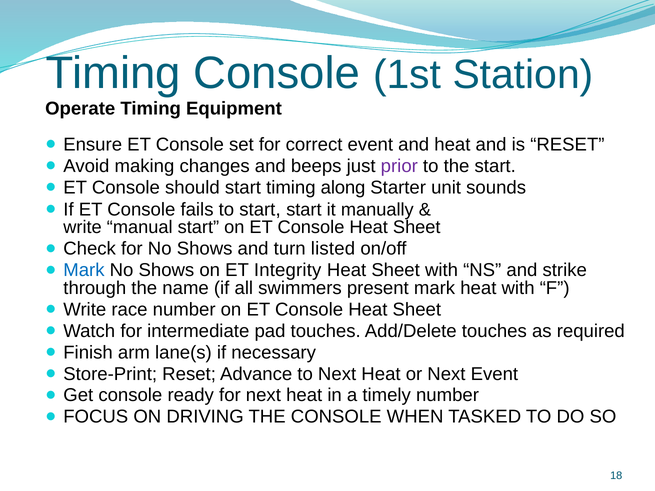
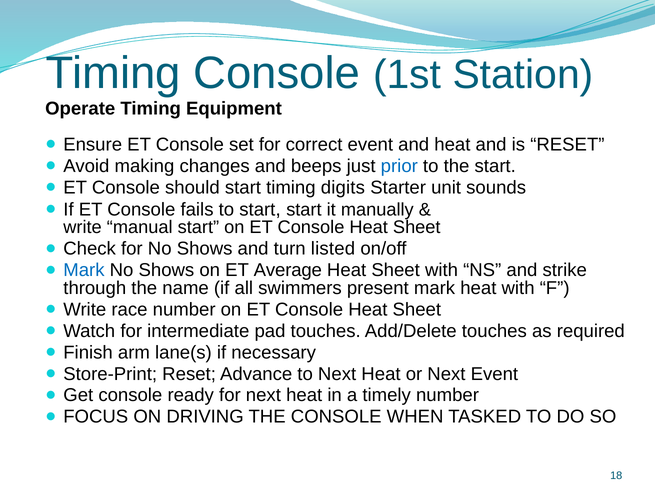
prior colour: purple -> blue (399, 166)
along: along -> digits (343, 188)
Integrity: Integrity -> Average (288, 270)
